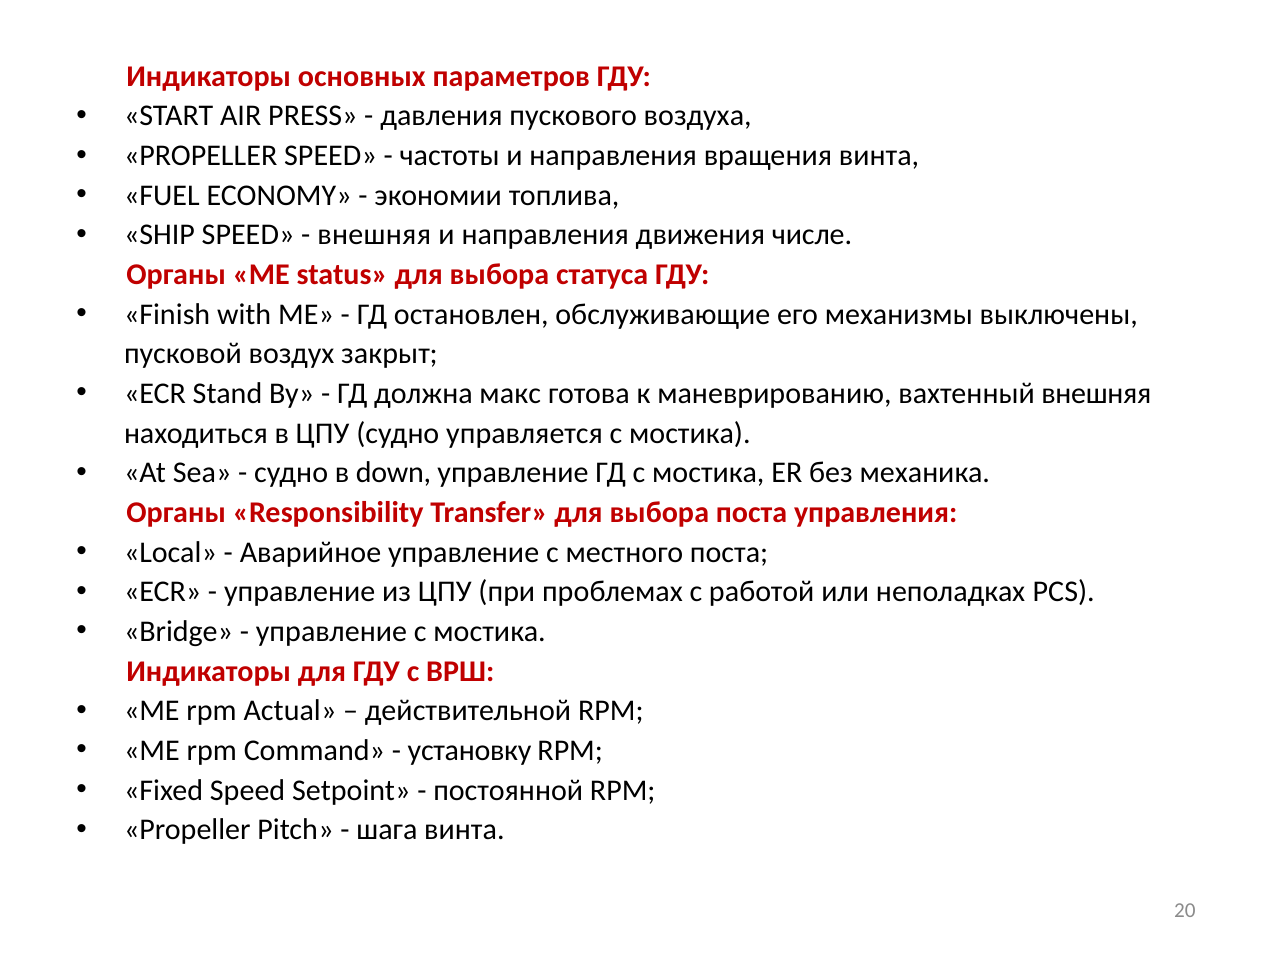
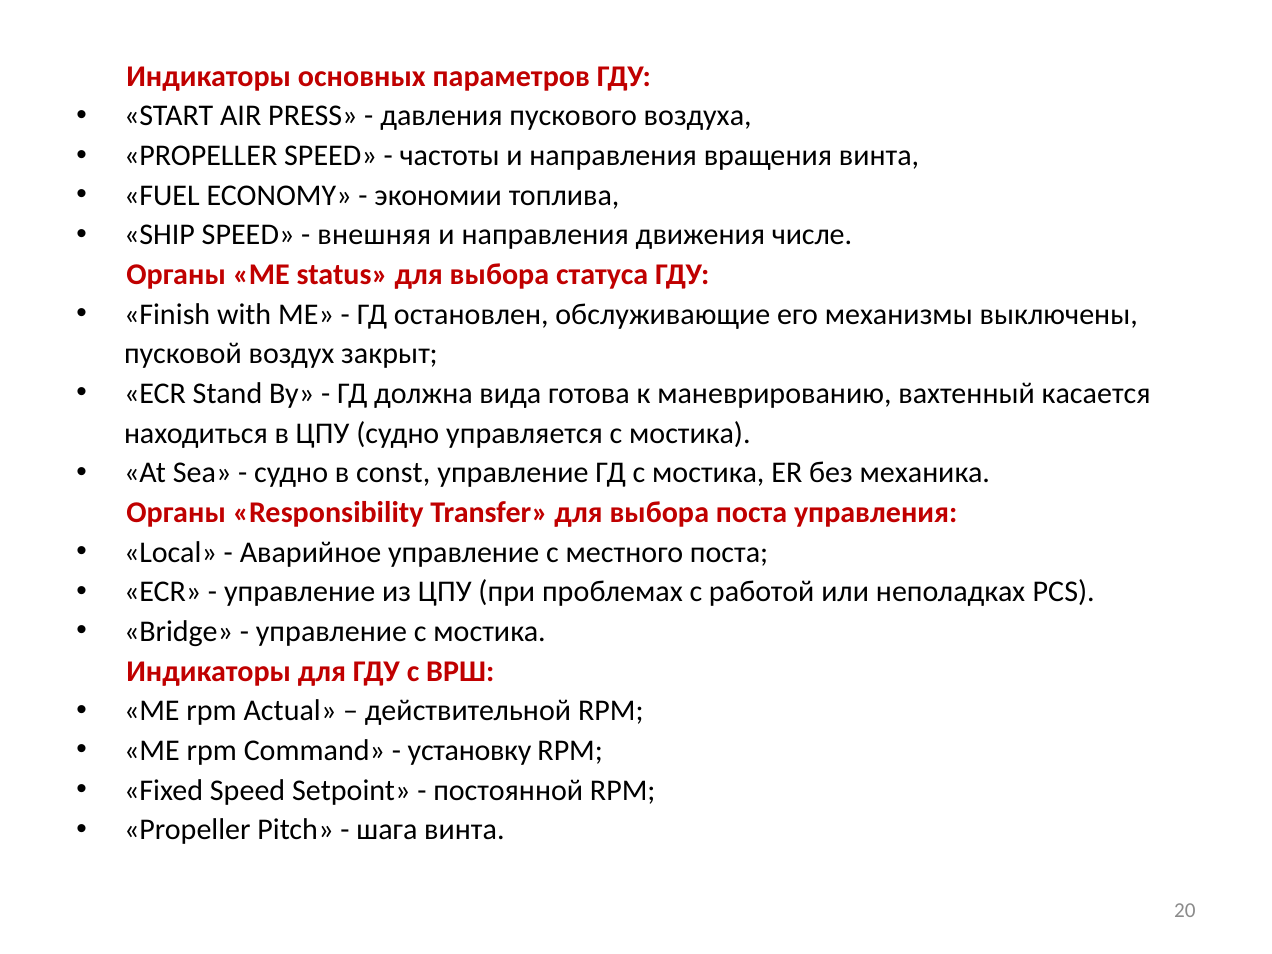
макс: макс -> вида (510, 394)
вахтенный внешняя: внешняя -> касается (1096, 394)
down: down -> const (393, 473)
